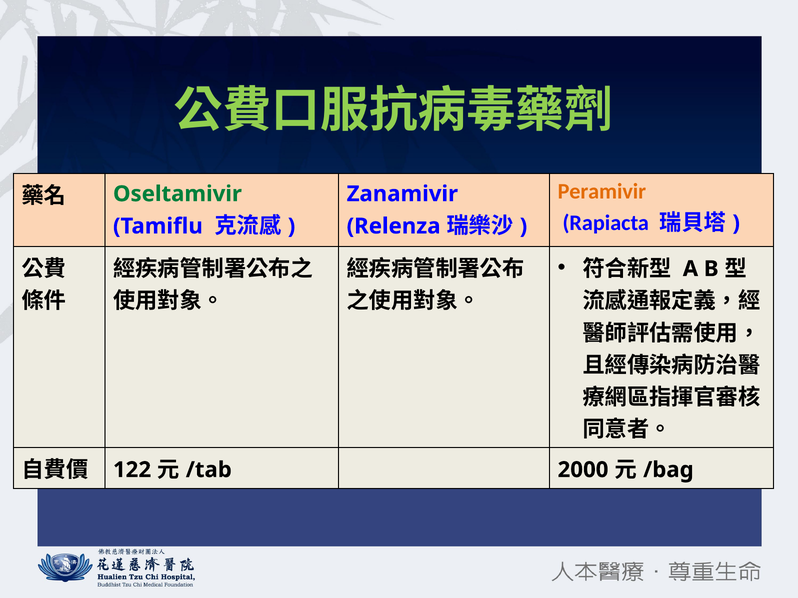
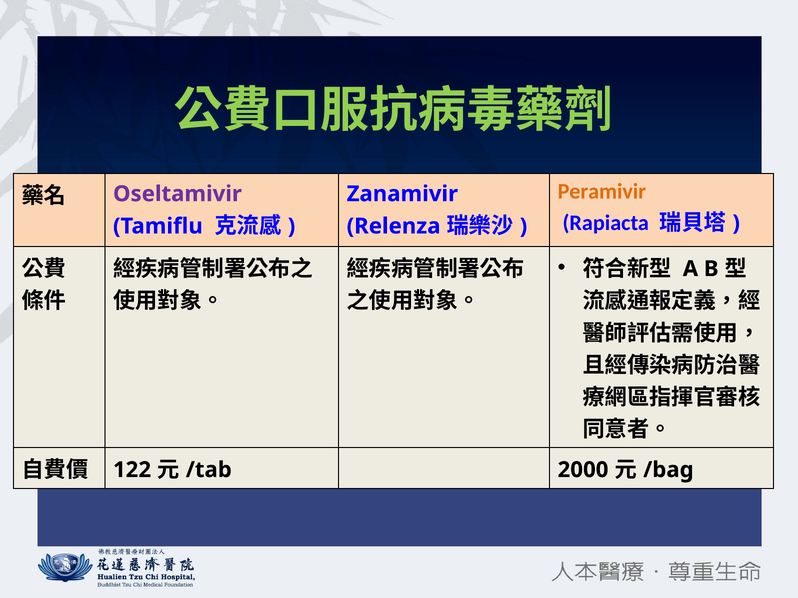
Oseltamivir colour: green -> purple (177, 194)
